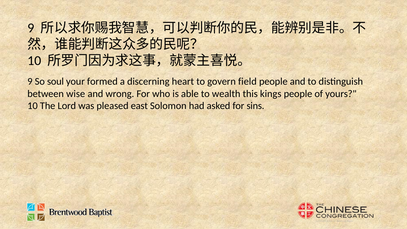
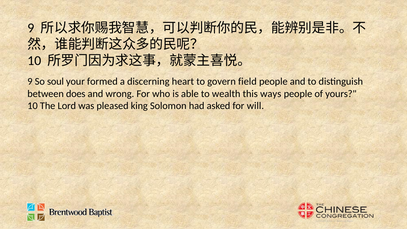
wise: wise -> does (76, 94)
kings: kings -> ways (271, 94)
east: east -> king (139, 106)
sins: sins -> will (255, 106)
